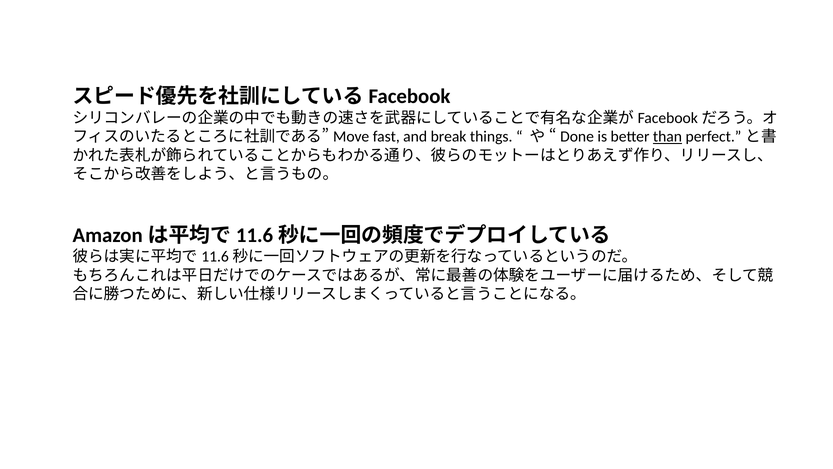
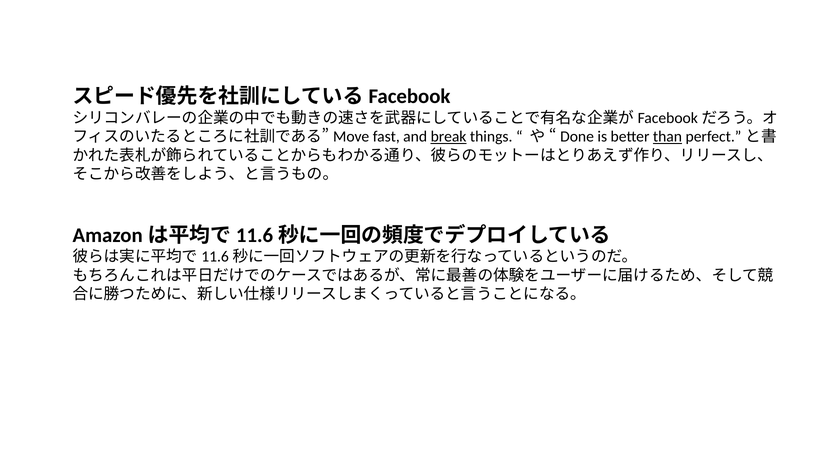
break underline: none -> present (449, 137)
